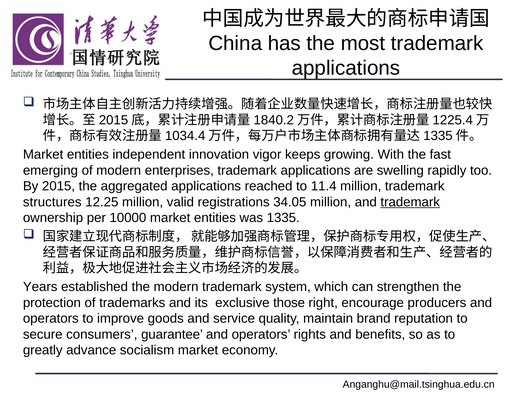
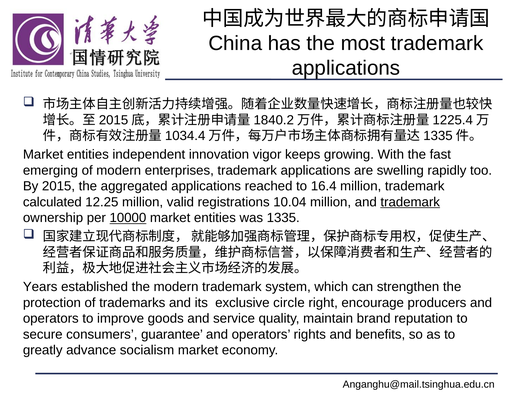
11.4: 11.4 -> 16.4 (324, 186)
structures: structures -> calculated (52, 202)
34.05: 34.05 -> 10.04 (290, 202)
10000 underline: none -> present (128, 218)
those: those -> circle (289, 302)
